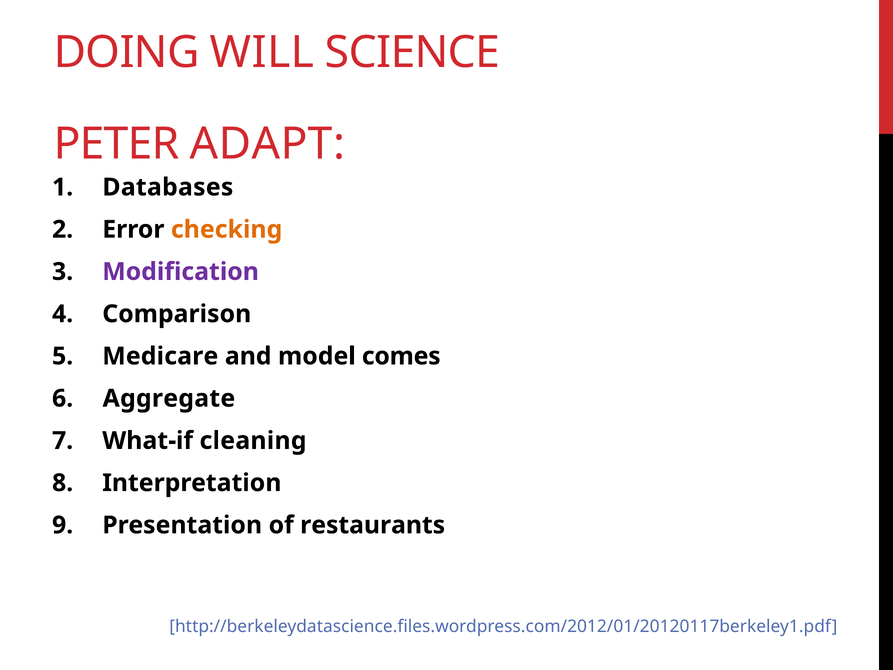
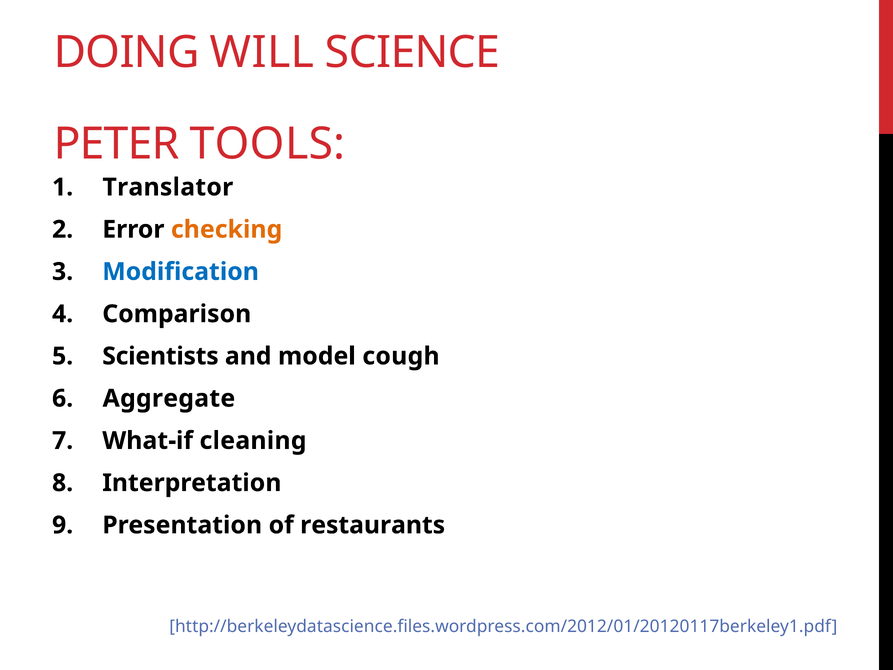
ADAPT: ADAPT -> TOOLS (268, 144)
Databases: Databases -> Translator (168, 187)
Modiﬁcation colour: purple -> blue (181, 272)
Medicare: Medicare -> Scientists (160, 356)
comes: comes -> cough (401, 356)
